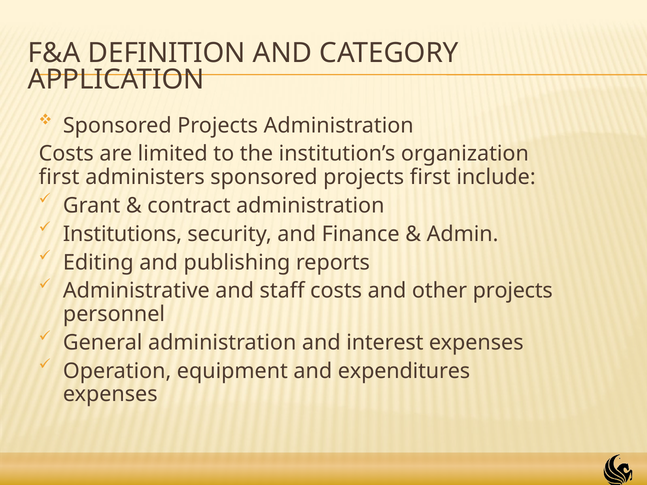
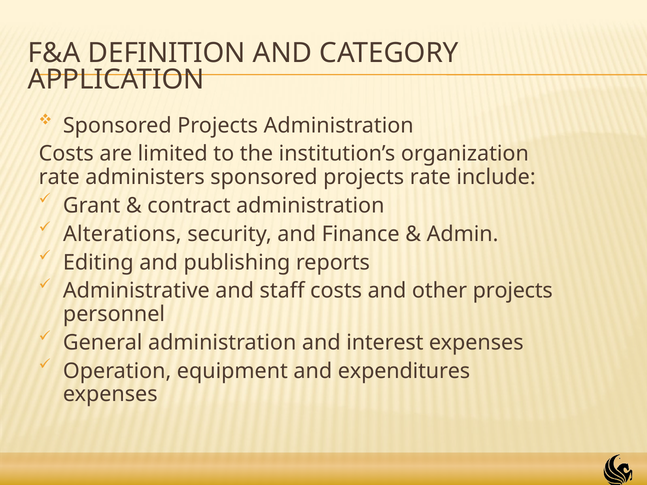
first: first -> rate (59, 177)
projects first: first -> rate (430, 177)
Institutions: Institutions -> Alterations (122, 234)
